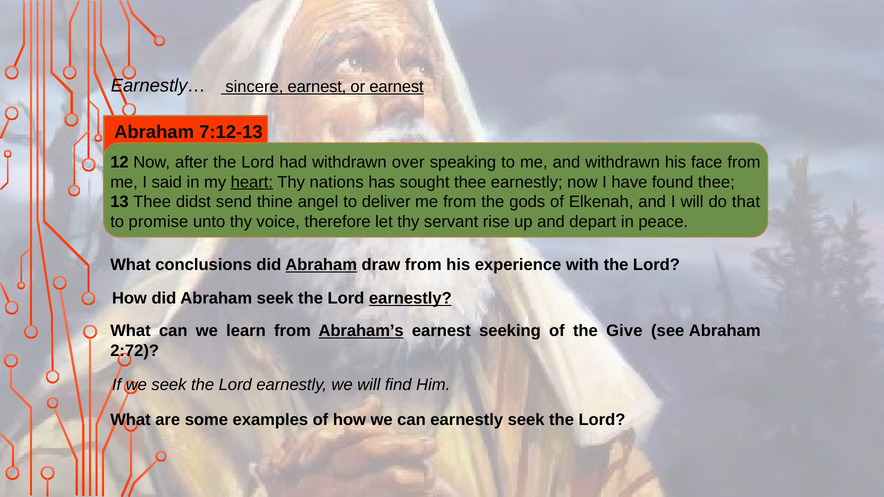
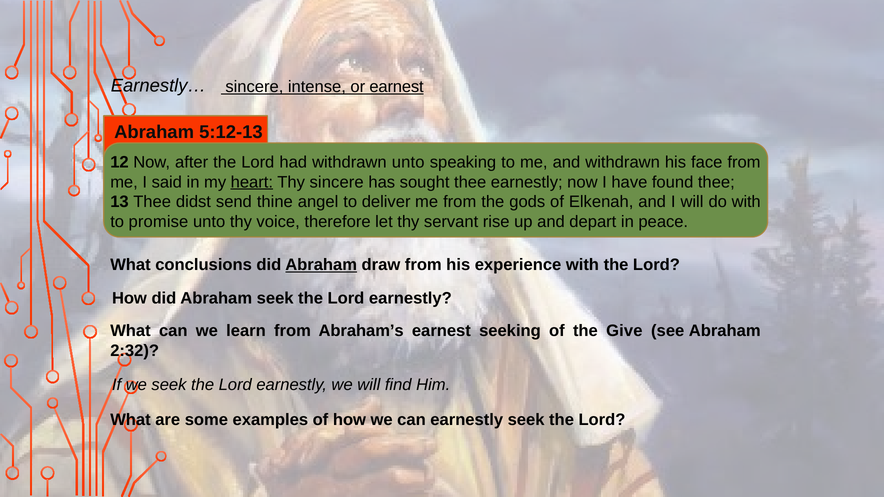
sincere earnest: earnest -> intense (317, 87)
7:12-13: 7:12-13 -> 5:12-13 (231, 132)
withdrawn over: over -> unto (408, 162)
Thy nations: nations -> sincere (337, 182)
do that: that -> with (746, 202)
earnestly underline: present -> none (410, 299)
Abraham’s underline: present -> none (361, 331)
2:72: 2:72 -> 2:32 (135, 351)
